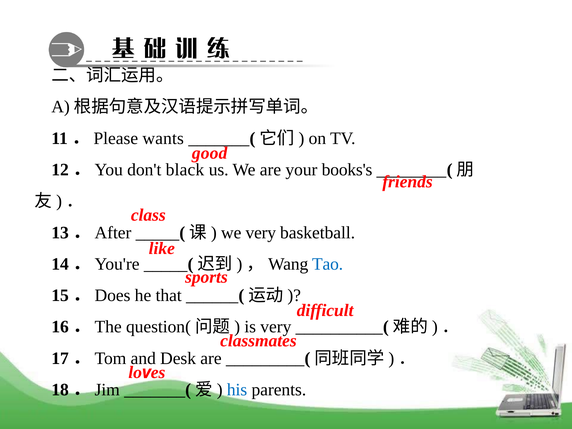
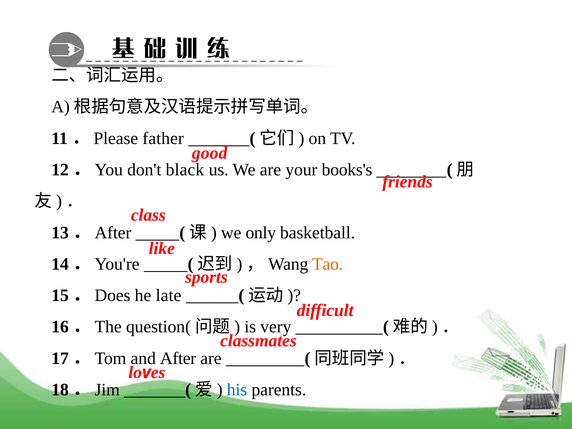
wants: wants -> father (163, 138)
we very: very -> only (261, 233)
Tao colour: blue -> orange (328, 264)
that: that -> late (169, 295)
Desk: Desk -> After (178, 358)
